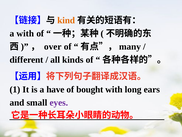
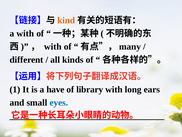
over: over -> with (53, 46)
bought: bought -> library (90, 89)
eyes colour: purple -> blue (59, 102)
